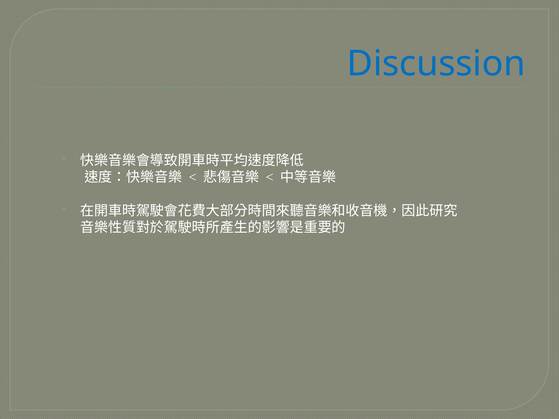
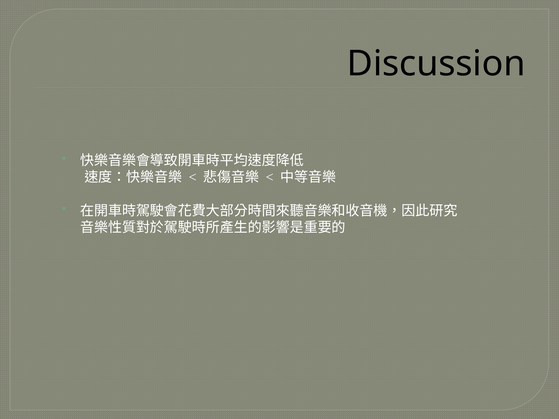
Discussion colour: blue -> black (436, 64)
